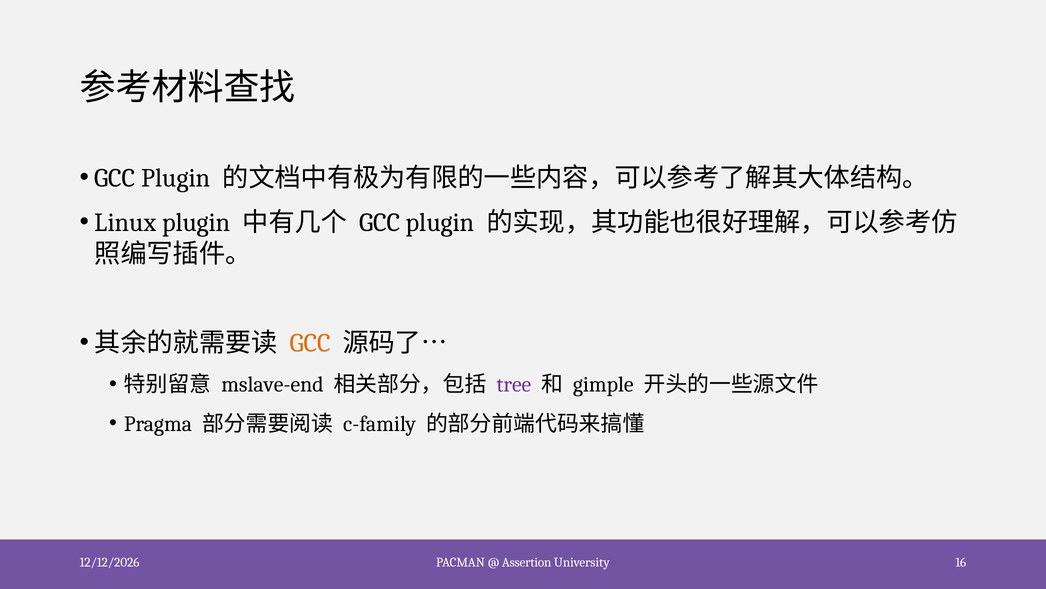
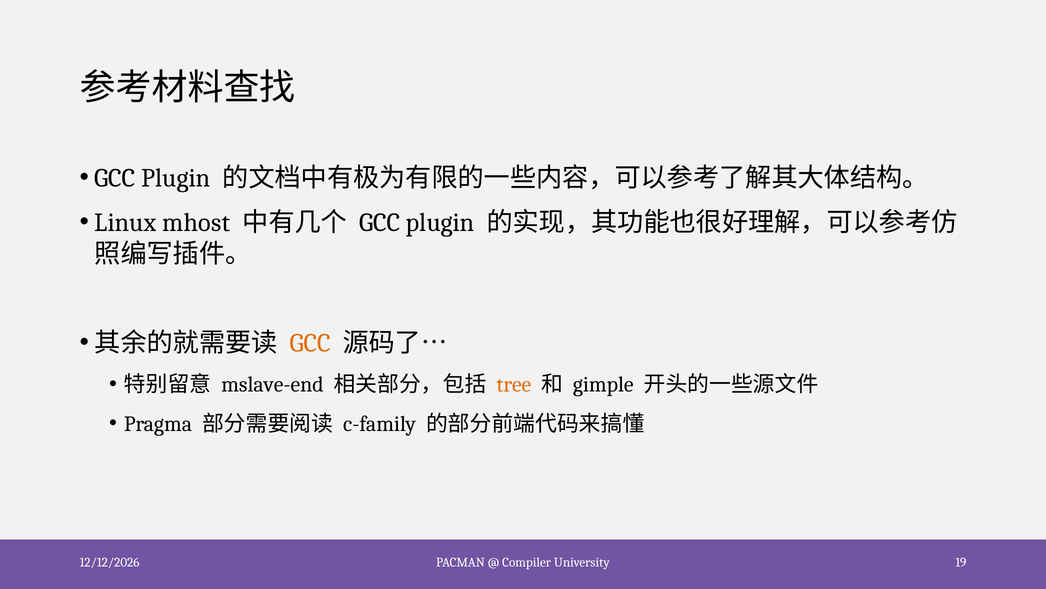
Linux plugin: plugin -> mhost (196, 223)
tree colour: purple -> orange (514, 384)
Assertion: Assertion -> Compiler (527, 562)
16: 16 -> 19 (961, 562)
